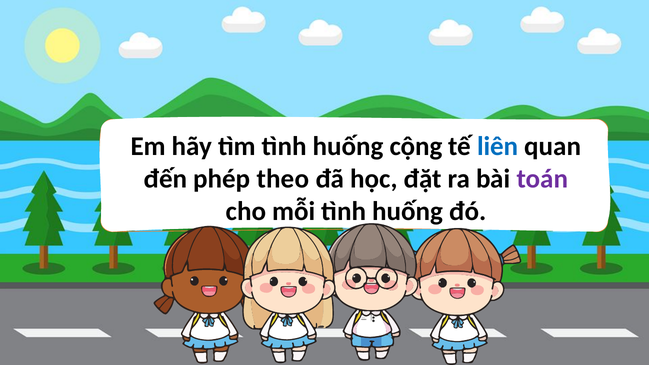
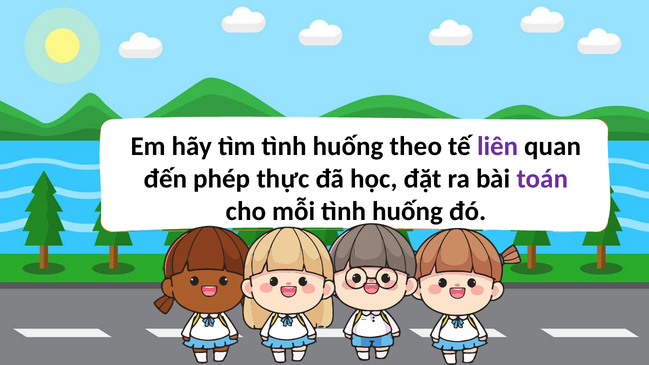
cộng: cộng -> theo (416, 146)
liên colour: blue -> purple (498, 146)
theo: theo -> thực (283, 179)
